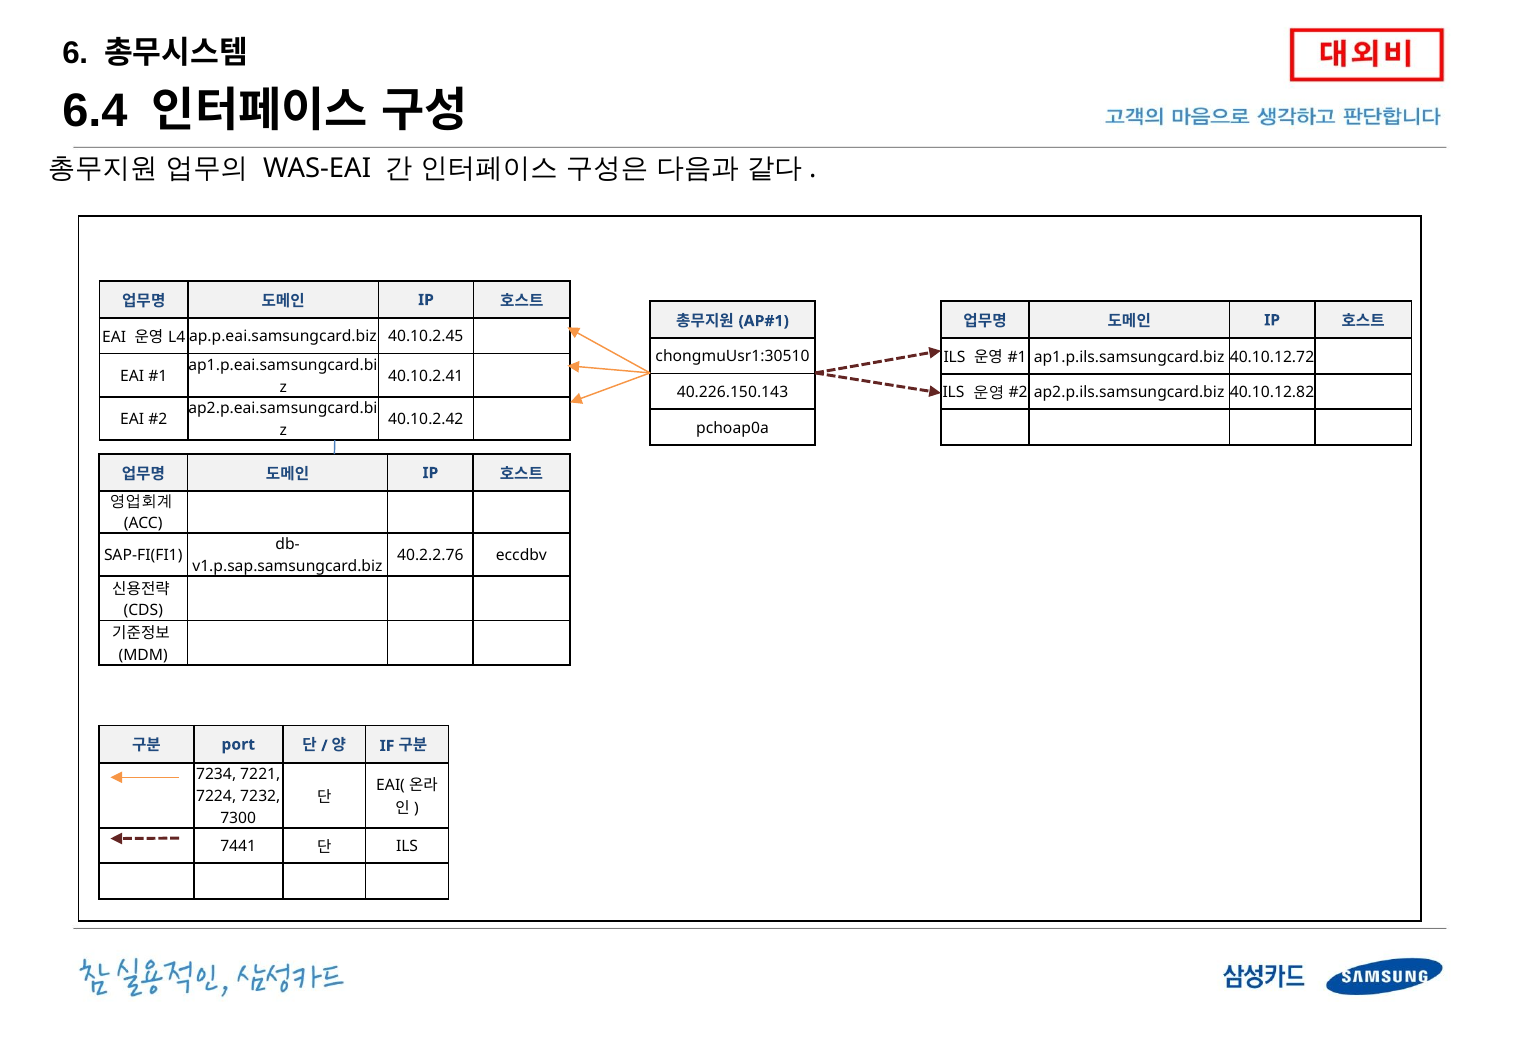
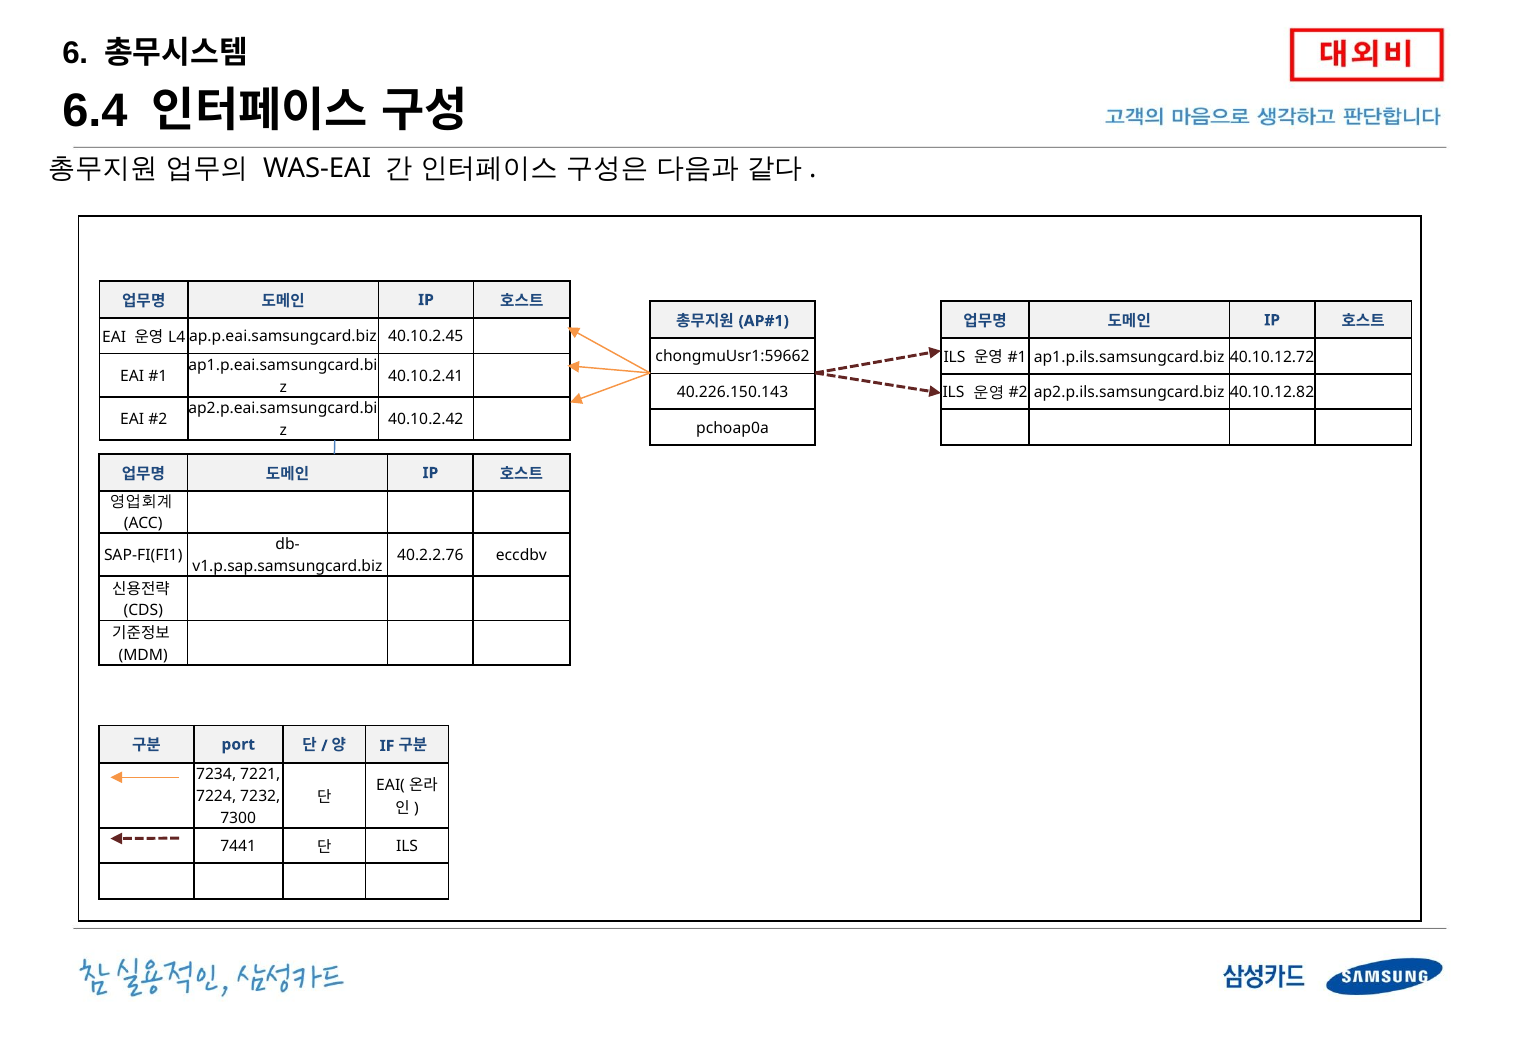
chongmuUsr1:30510: chongmuUsr1:30510 -> chongmuUsr1:59662 (733, 357)
